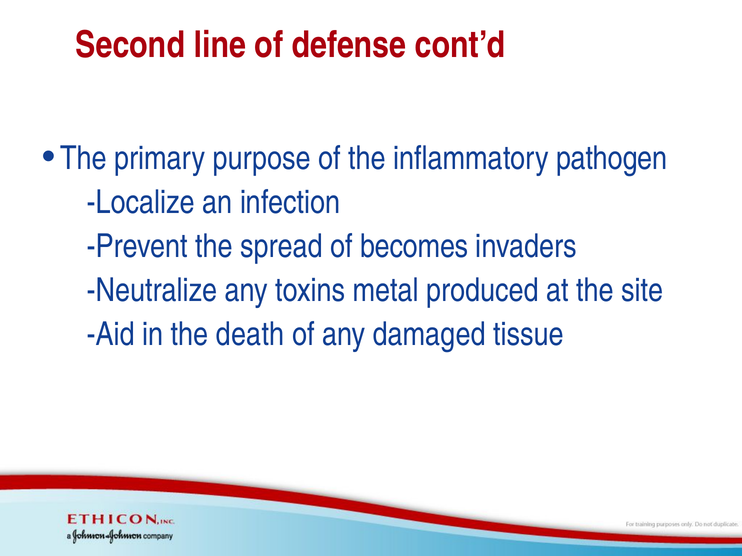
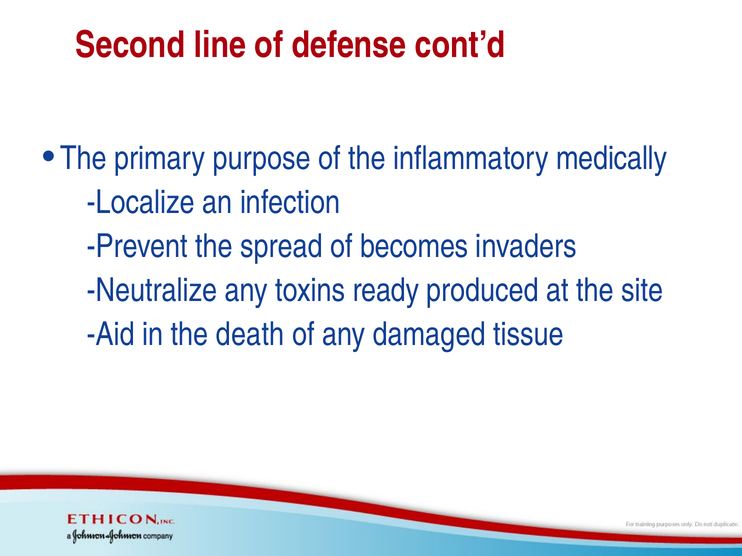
pathogen: pathogen -> medically (612, 158)
metal: metal -> ready (386, 290)
